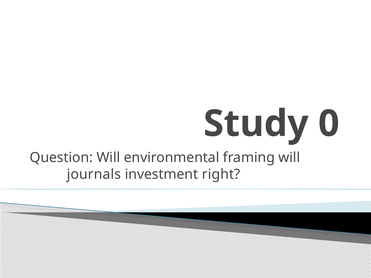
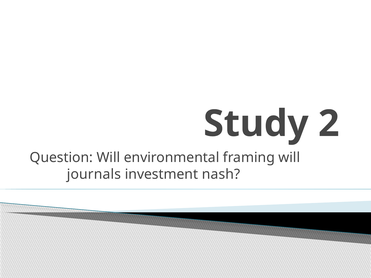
0: 0 -> 2 (329, 124)
right: right -> nash (221, 174)
